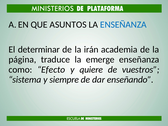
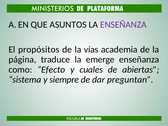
ENSEÑANZA colour: blue -> purple (123, 25)
determinar: determinar -> propósitos (39, 49)
irán: irán -> vías (91, 49)
quiere: quiere -> cuales (91, 70)
vuestros: vuestros -> abiertas (141, 70)
enseñando: enseñando -> preguntan (130, 80)
